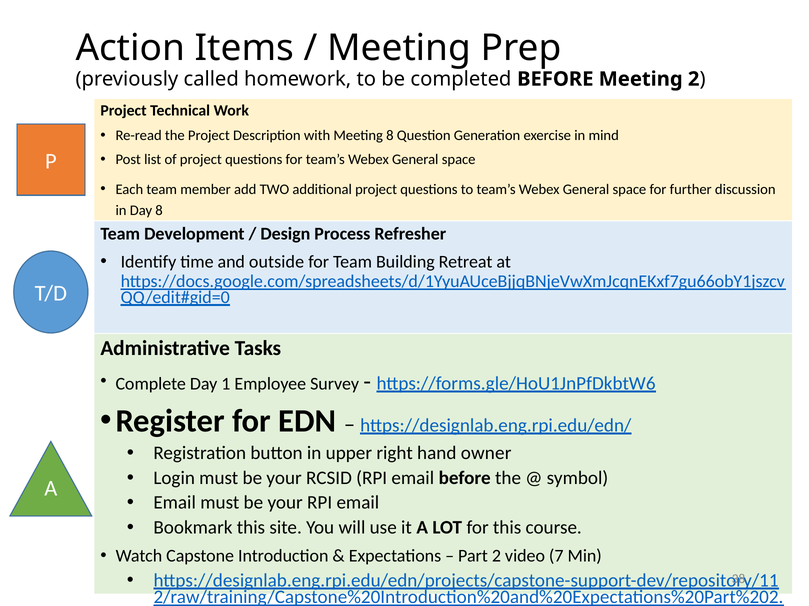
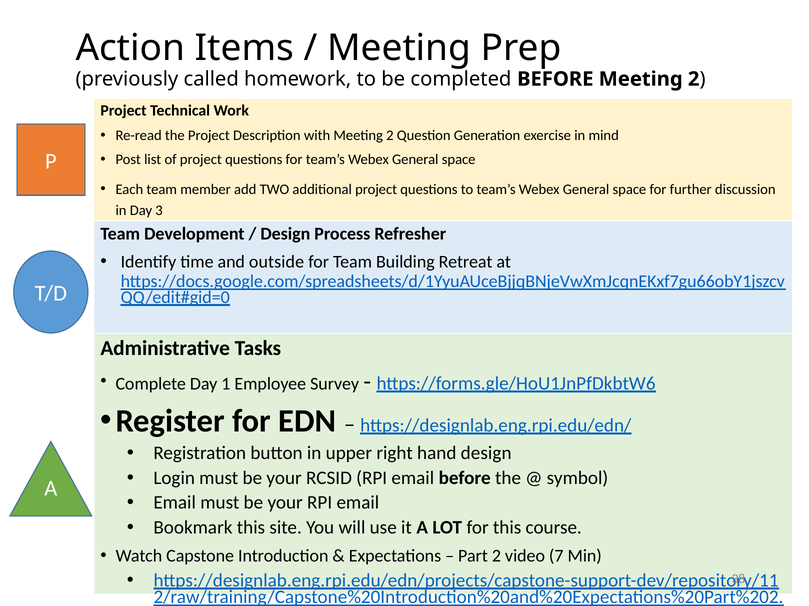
with Meeting 8: 8 -> 2 (390, 136)
Day 8: 8 -> 3 (159, 211)
hand owner: owner -> design (486, 454)
